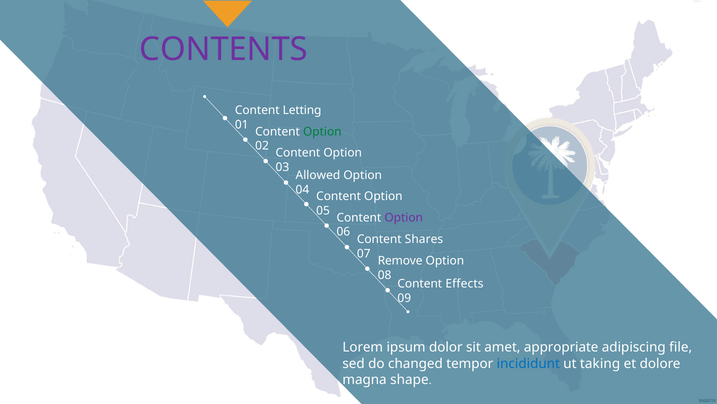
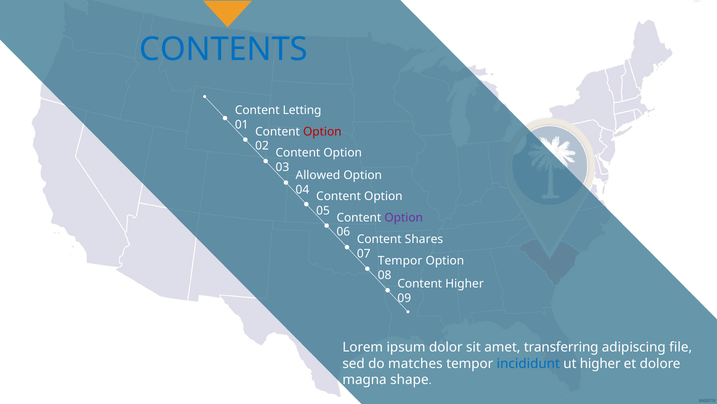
CONTENTS colour: purple -> blue (224, 49)
Option colour: green -> red (322, 131)
Remove: Remove -> Tempor (400, 260)
Content Effects: Effects -> Higher (465, 284)
appropriate: appropriate -> transferring (561, 347)
changed: changed -> matches (415, 363)
ut taking: taking -> higher (600, 363)
